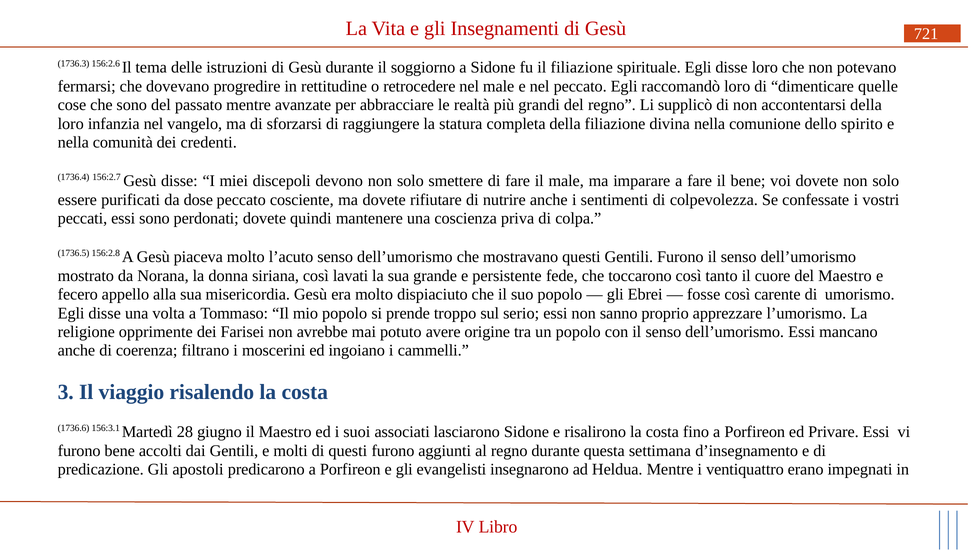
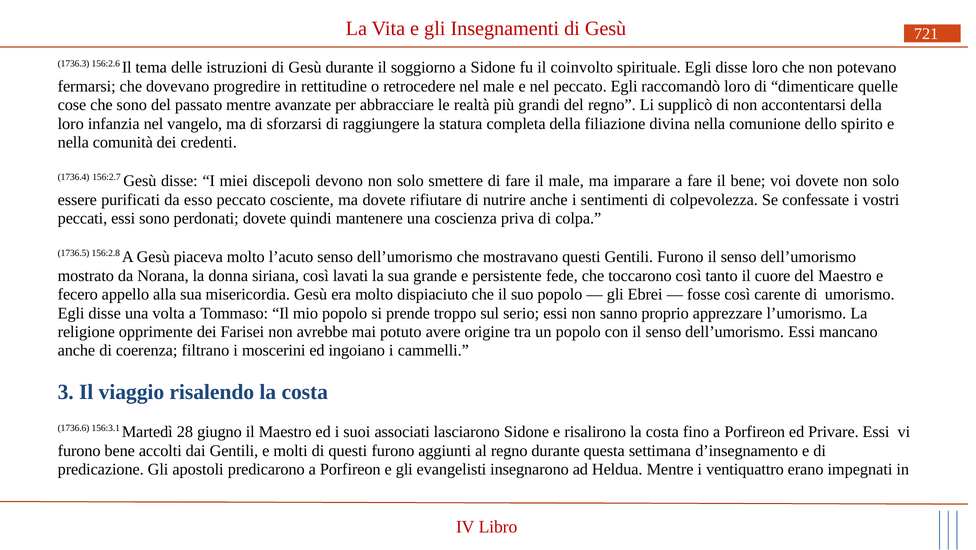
il filiazione: filiazione -> coinvolto (582, 68)
dose: dose -> esso (198, 200)
